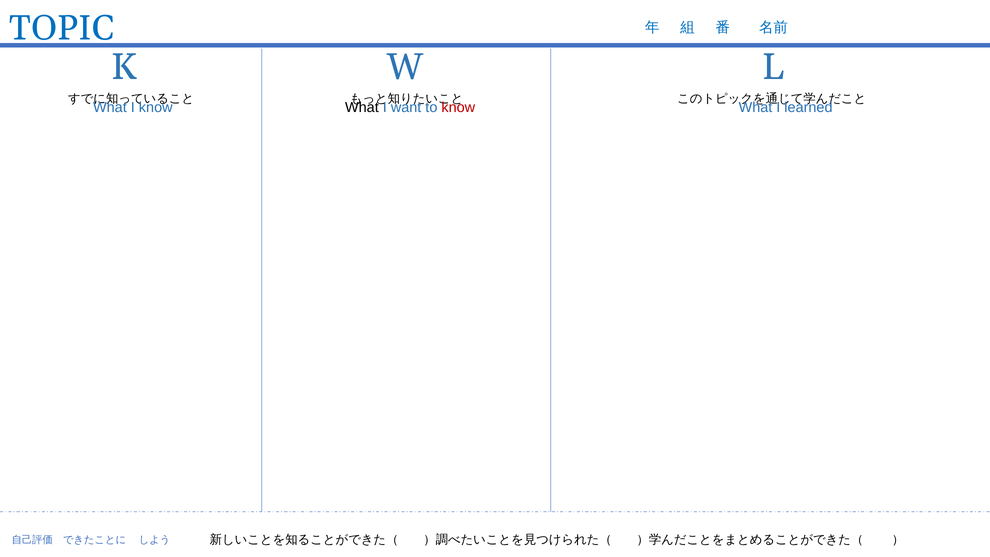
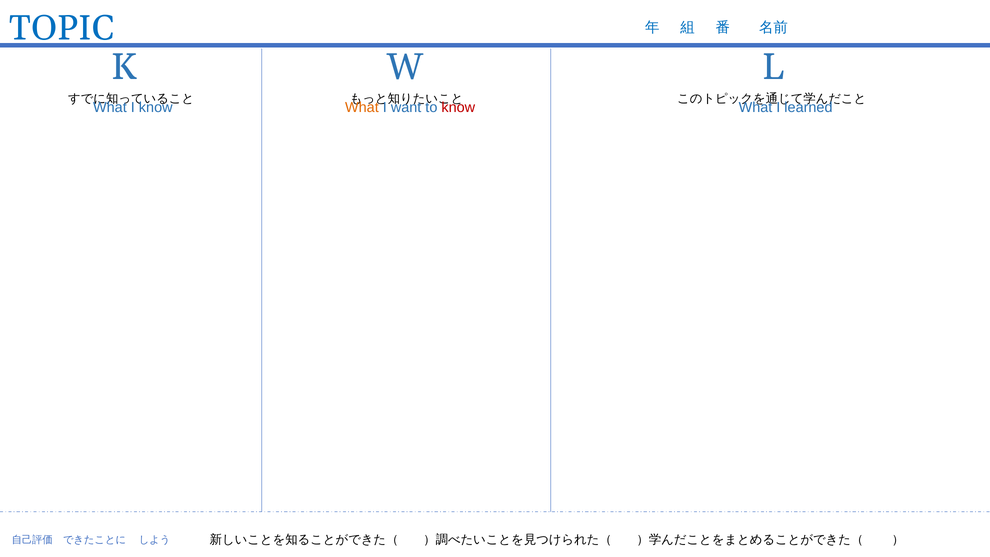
What colour: black -> orange (362, 107)
